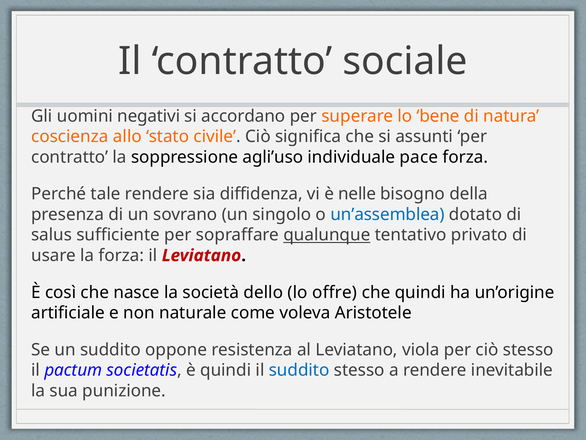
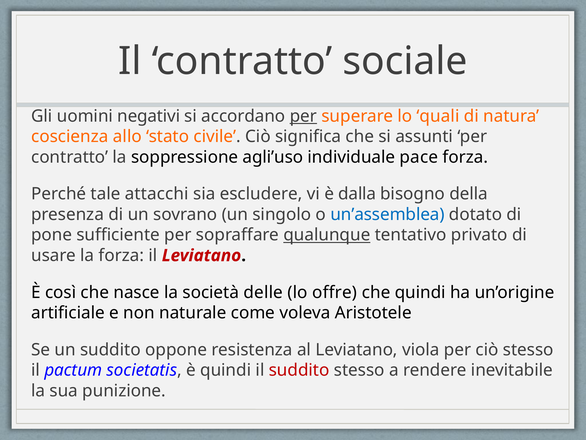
per underline: none -> present (303, 116)
bene: bene -> quali (438, 116)
tale rendere: rendere -> attacchi (157, 194)
diffidenza: diffidenza -> escludere (261, 194)
nelle: nelle -> dalla (357, 194)
salus: salus -> pone (52, 235)
dello: dello -> delle (263, 292)
suddito colour: blue -> red (299, 370)
